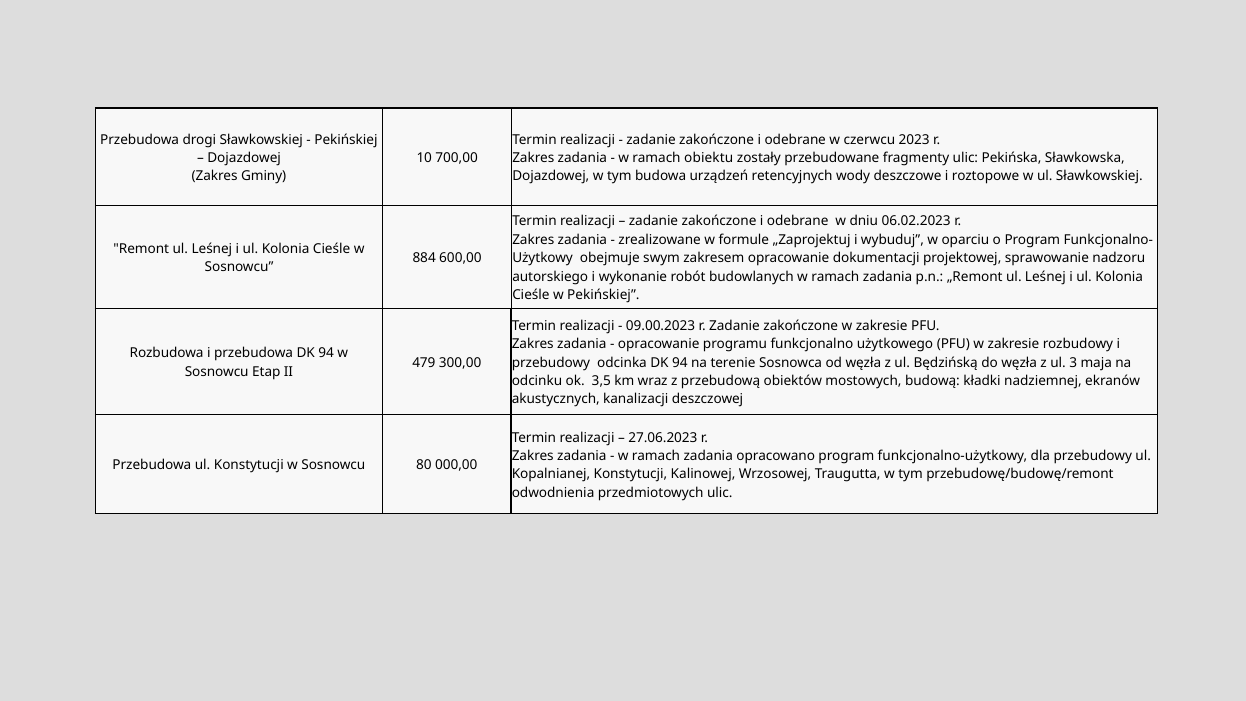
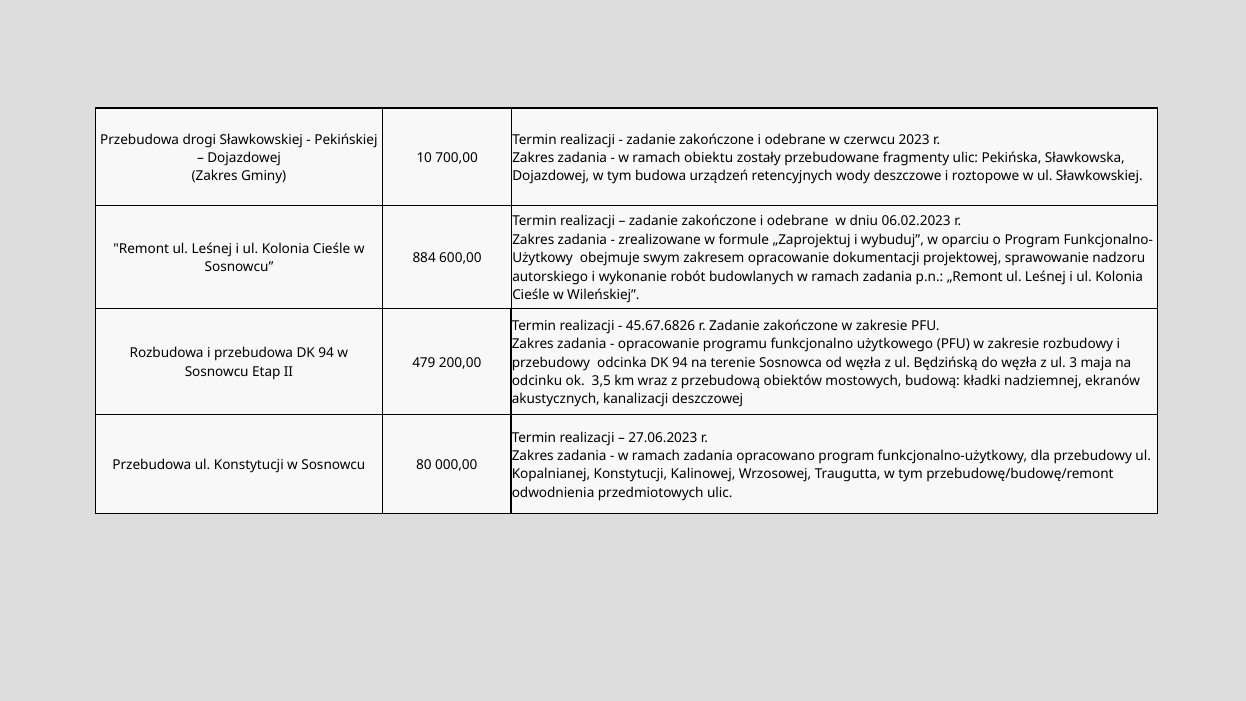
w Pekińskiej: Pekińskiej -> Wileńskiej (603, 295)
09.00.2023: 09.00.2023 -> 45.67.6826 (661, 326)
300,00: 300,00 -> 200,00 (460, 363)
